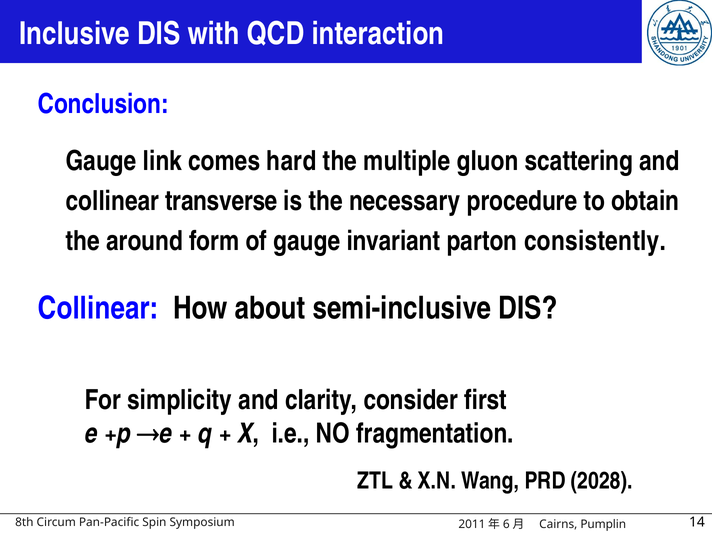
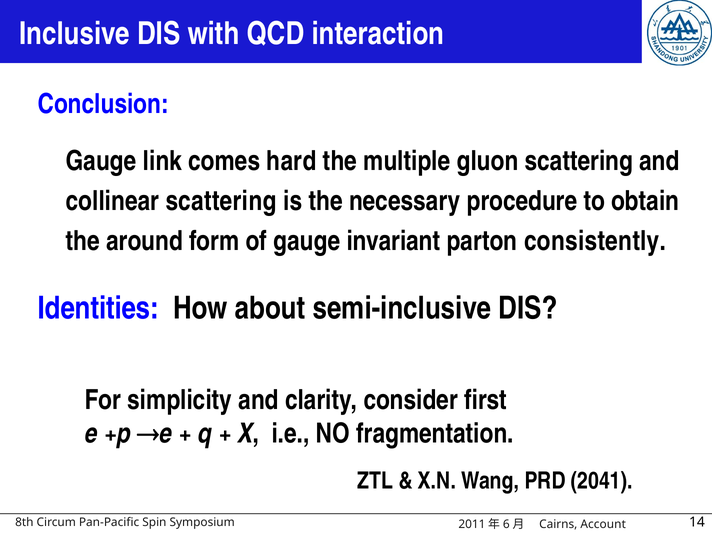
collinear transverse: transverse -> scattering (221, 201)
Collinear: Collinear -> Identities (98, 308)
2028: 2028 -> 2041 (602, 481)
Pumplin: Pumplin -> Account (603, 524)
